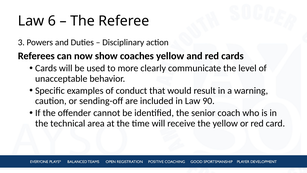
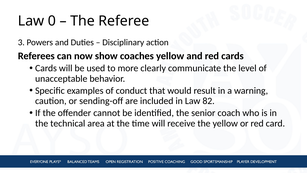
6: 6 -> 0 (52, 21)
90: 90 -> 82 (209, 101)
